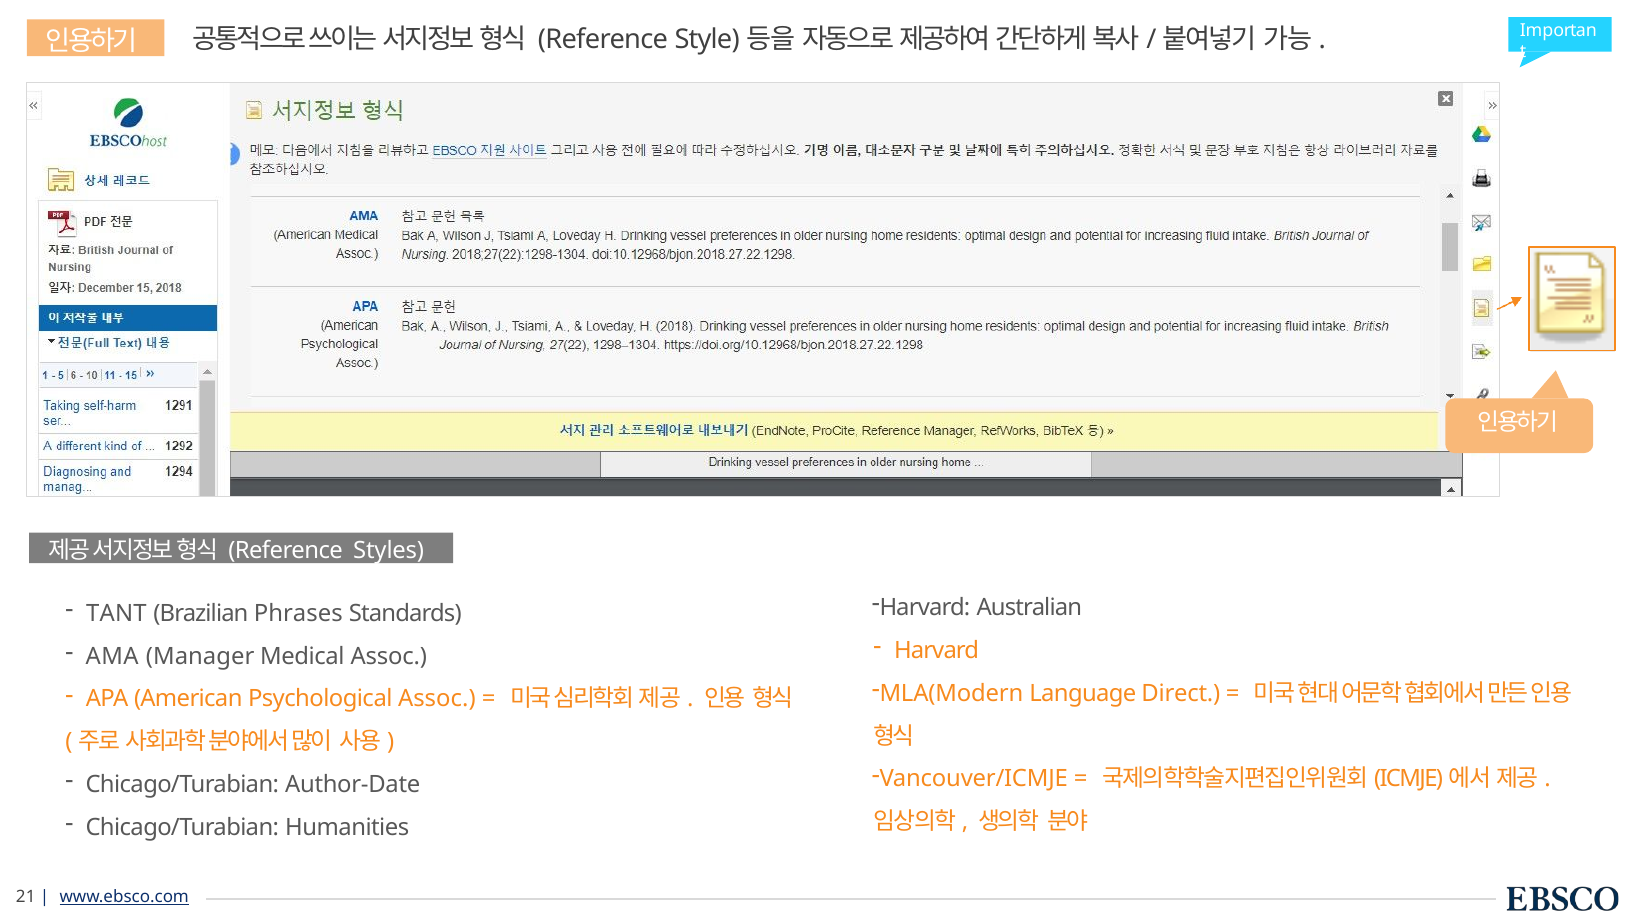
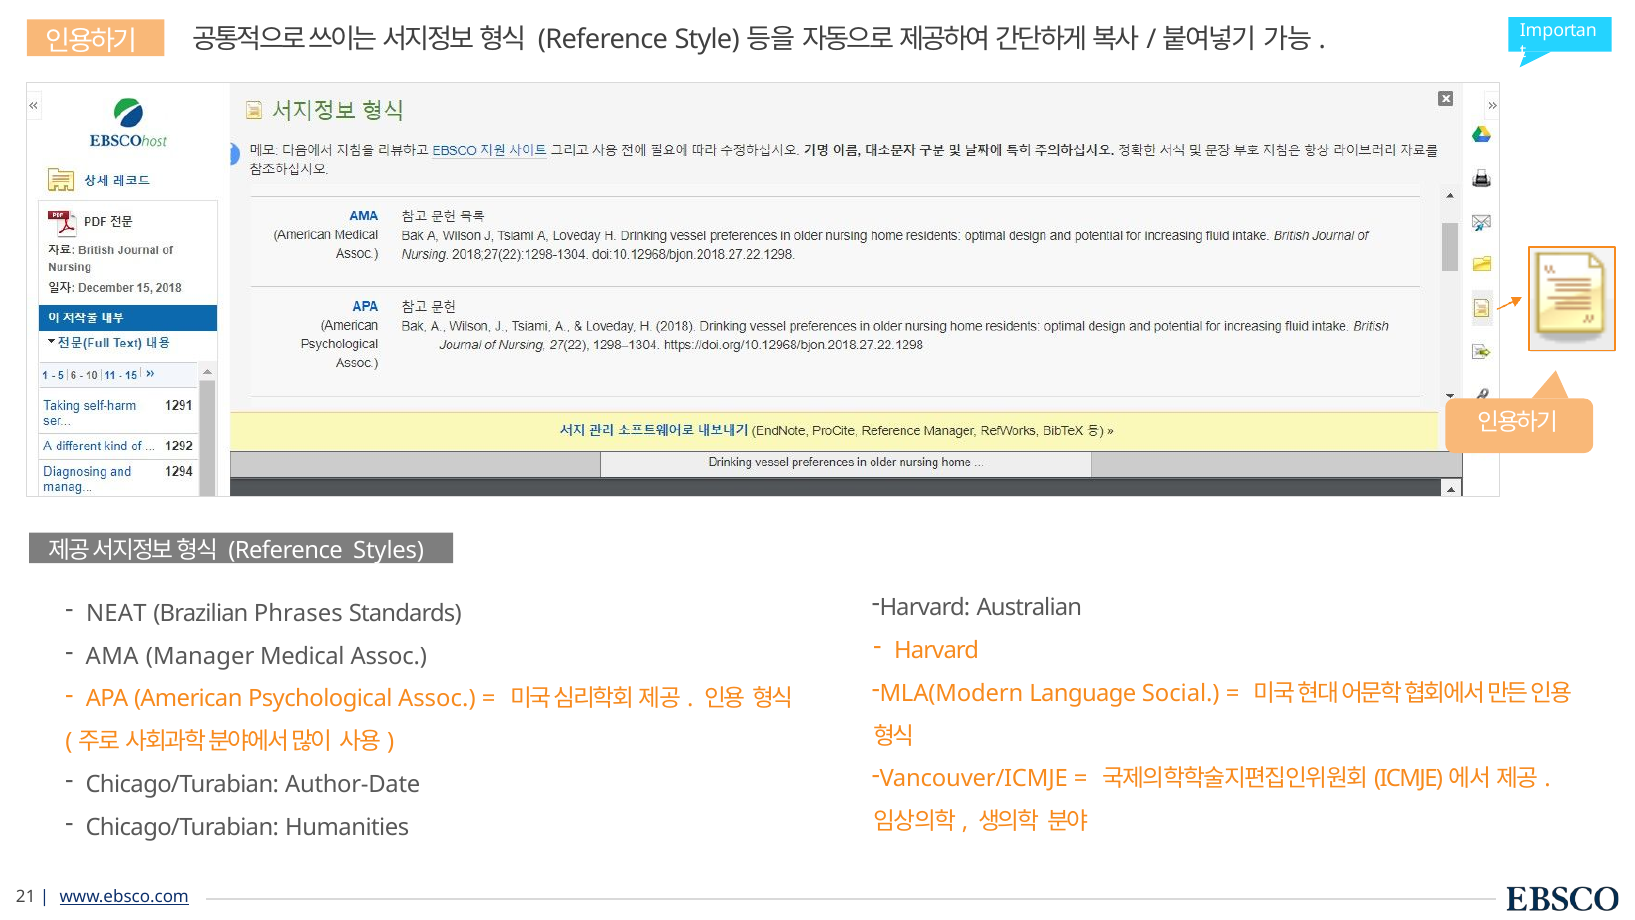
TANT: TANT -> NEAT (116, 613)
Direct: Direct -> Social (1181, 693)
